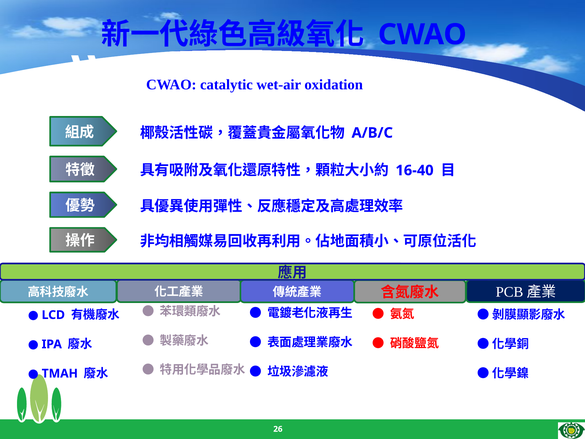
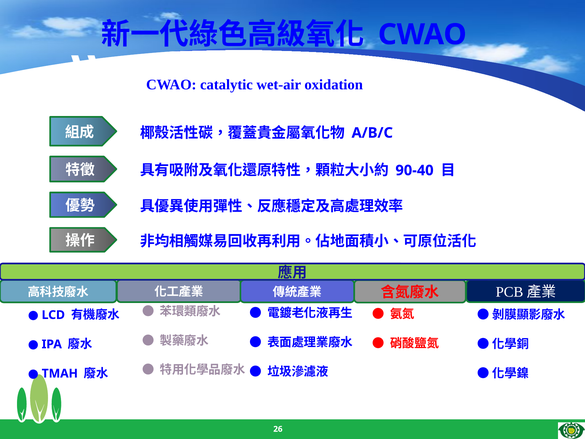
16-40: 16-40 -> 90-40 (415, 170)
